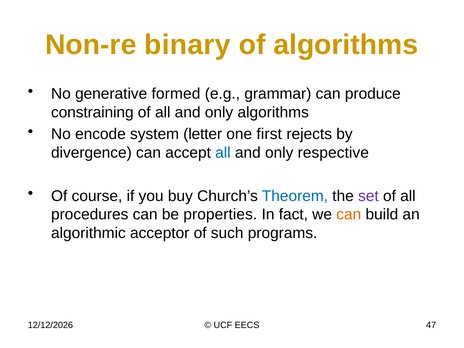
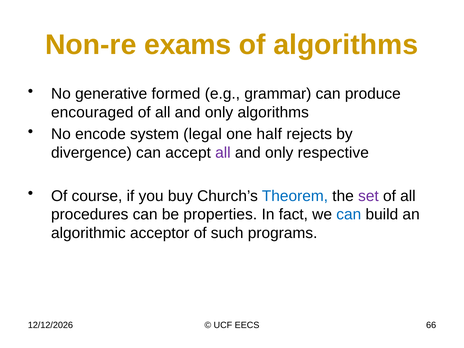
binary: binary -> exams (188, 45)
constraining: constraining -> encouraged (92, 112)
letter: letter -> legal (203, 134)
first: first -> half (269, 134)
all colour: blue -> purple (223, 153)
can colour: orange -> blue (349, 215)
47: 47 -> 66 (431, 325)
